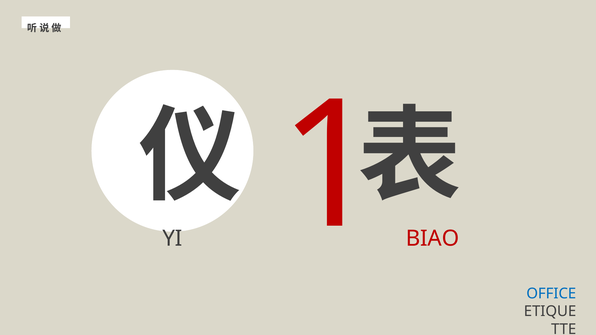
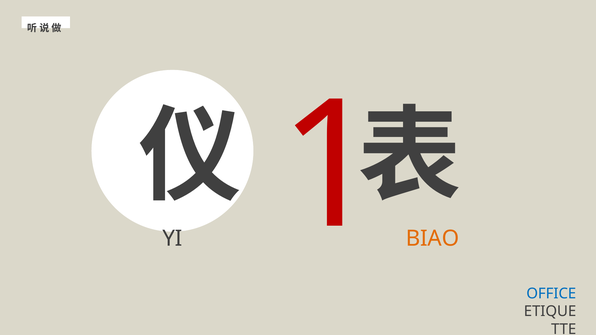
BIAO colour: red -> orange (432, 238)
